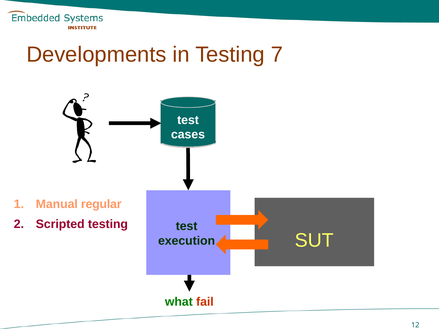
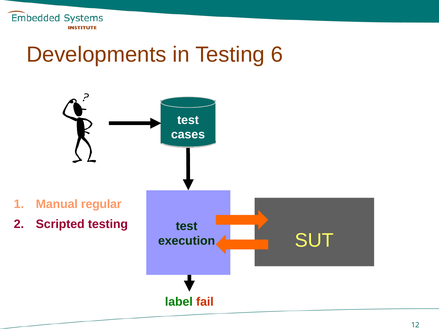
7: 7 -> 6 (277, 55)
what: what -> label (179, 302)
